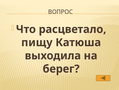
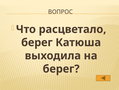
пищу: пищу -> берег (37, 42)
